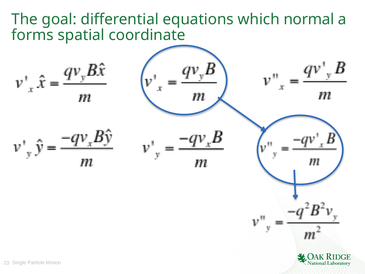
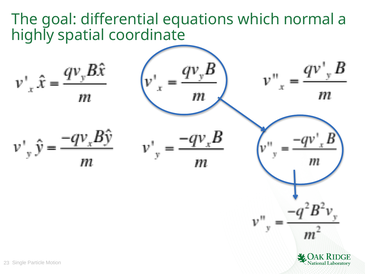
forms: forms -> highly (33, 35)
